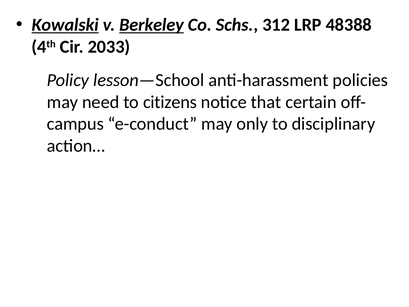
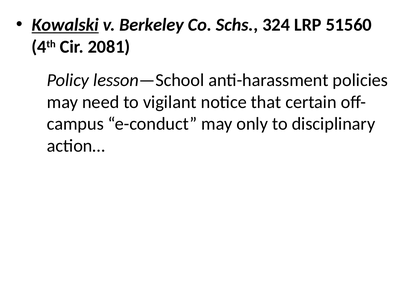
Berkeley underline: present -> none (151, 25)
312: 312 -> 324 (276, 25)
48388: 48388 -> 51560 (349, 25)
2033: 2033 -> 2081 (109, 47)
citizens: citizens -> vigilant (170, 102)
